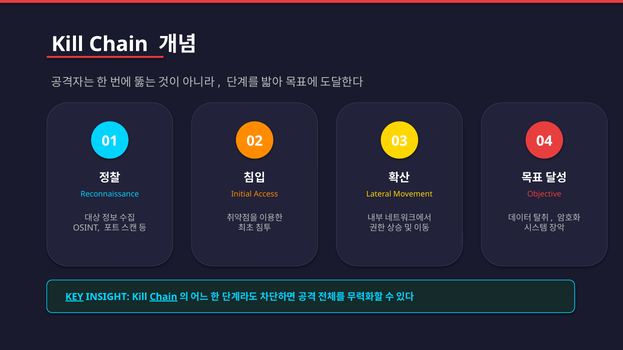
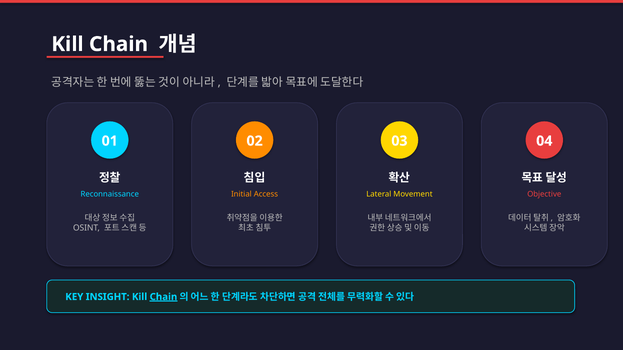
KEY underline: present -> none (74, 297)
